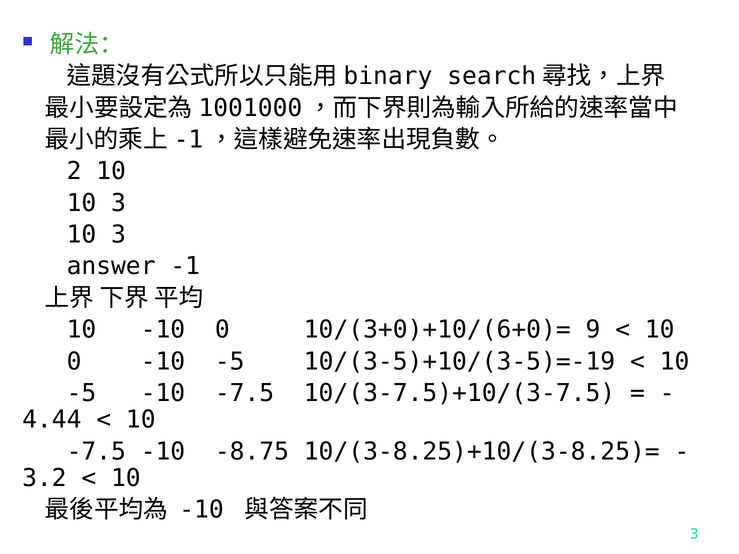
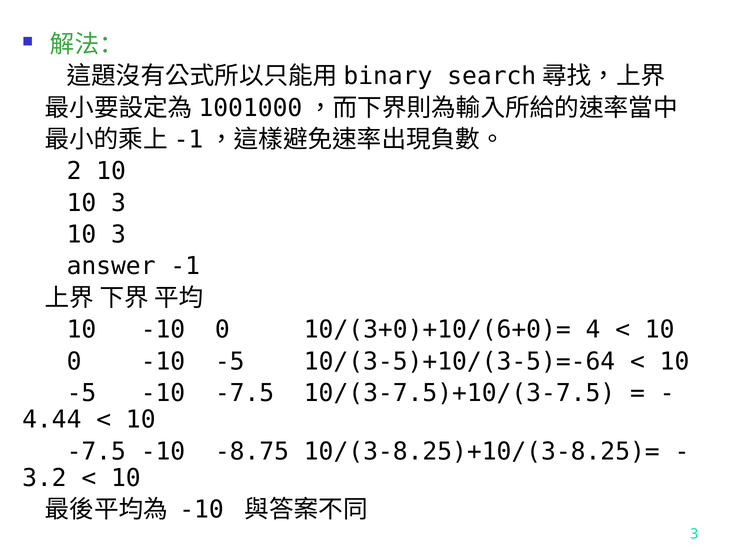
9: 9 -> 4 (593, 330)
10/(3-5)+10/(3-5)=-19: 10/(3-5)+10/(3-5)=-19 -> 10/(3-5)+10/(3-5)=-64 (460, 362)
